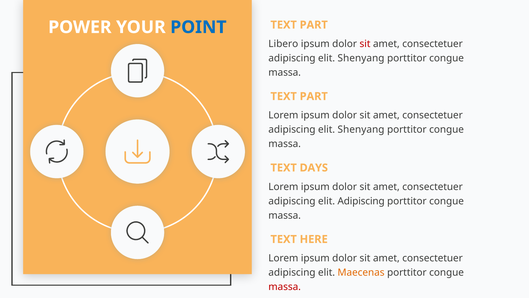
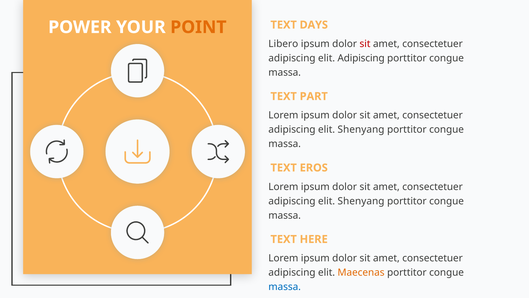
PART: PART -> DAYS (314, 25)
POINT colour: blue -> orange (198, 27)
Shenyang: Shenyang -> Adipiscing (361, 58)
DAYS: DAYS -> EROS (314, 168)
Adipiscing: Adipiscing -> Shenyang (361, 201)
massa colour: red -> blue (285, 286)
